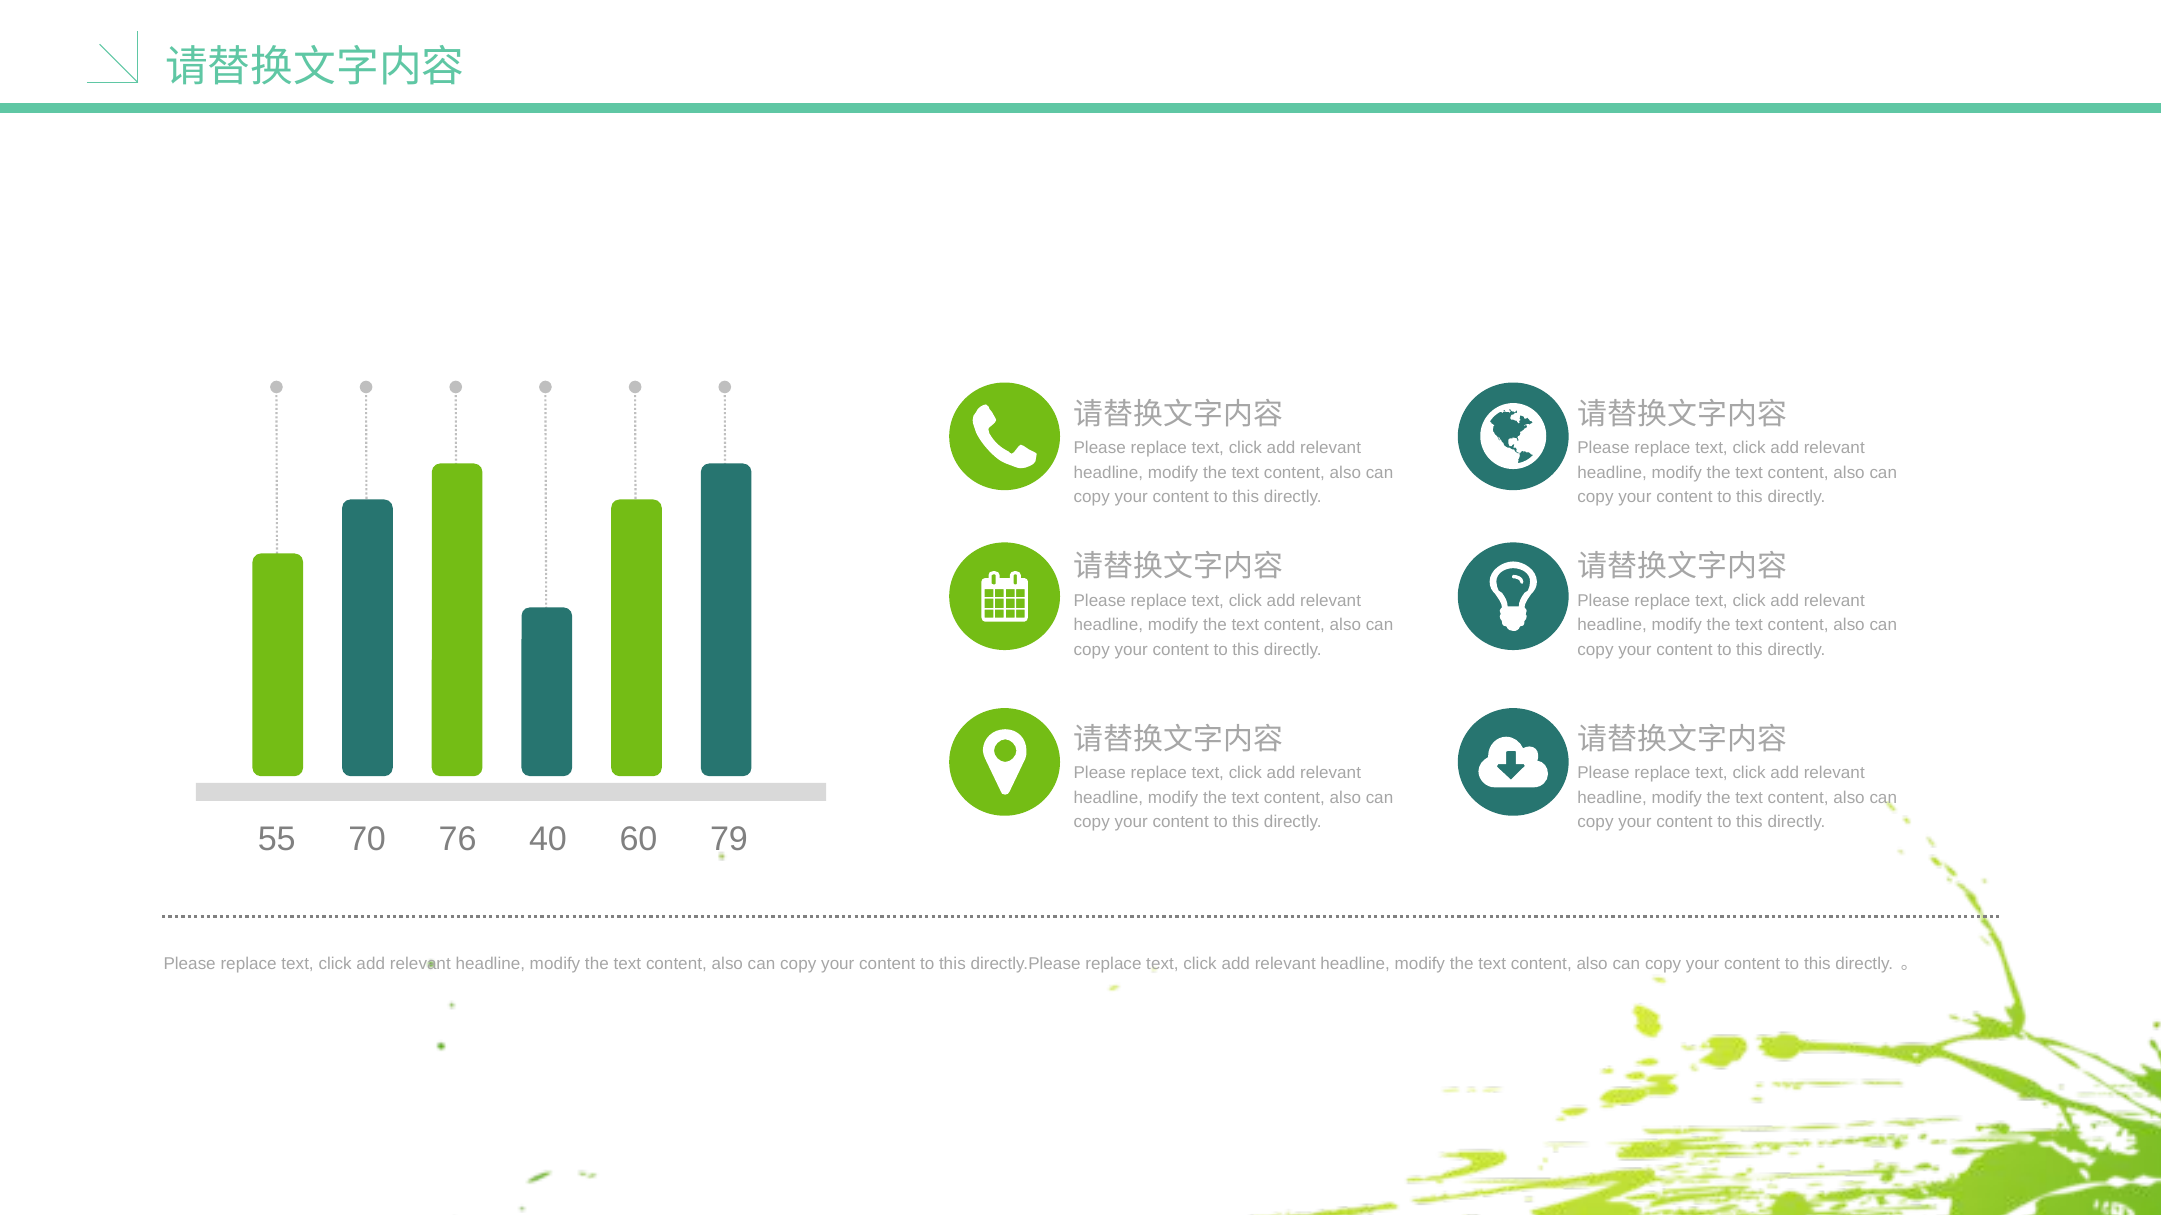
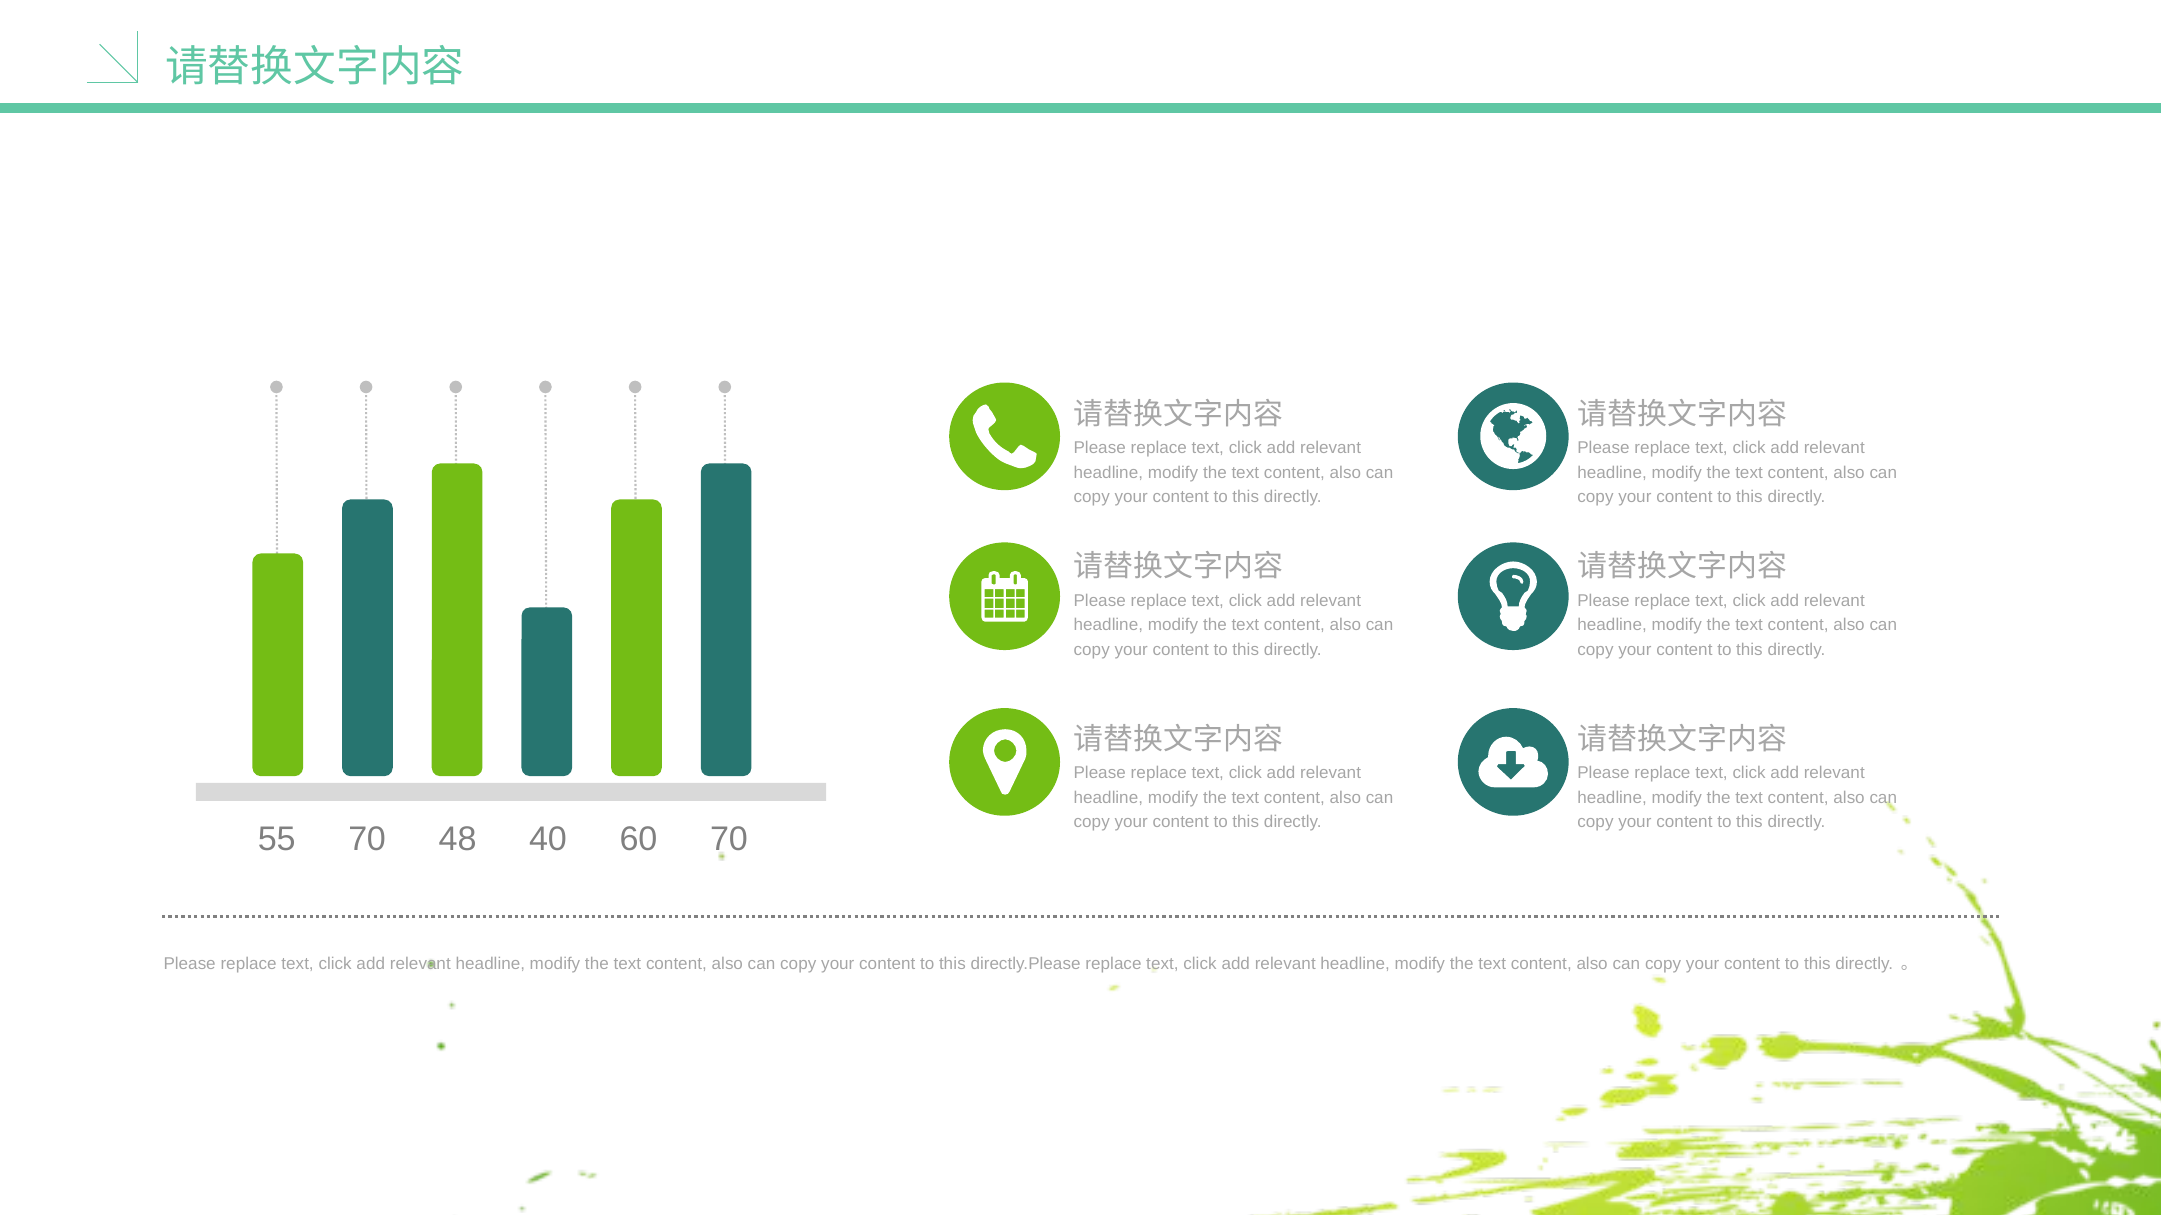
76: 76 -> 48 (458, 839)
60 79: 79 -> 70 (729, 839)
